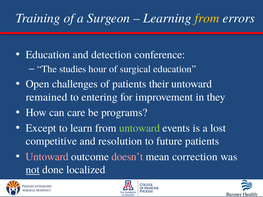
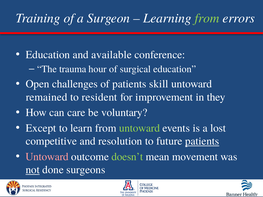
from colour: yellow -> light green (207, 18)
detection: detection -> available (112, 55)
studies: studies -> trauma (73, 69)
their: their -> skill (159, 84)
entering: entering -> resident (100, 97)
programs: programs -> voluntary (124, 113)
patients underline: none -> present (202, 141)
doesn’t colour: pink -> light green (127, 157)
correction: correction -> movement (195, 157)
localized: localized -> surgeons (86, 170)
